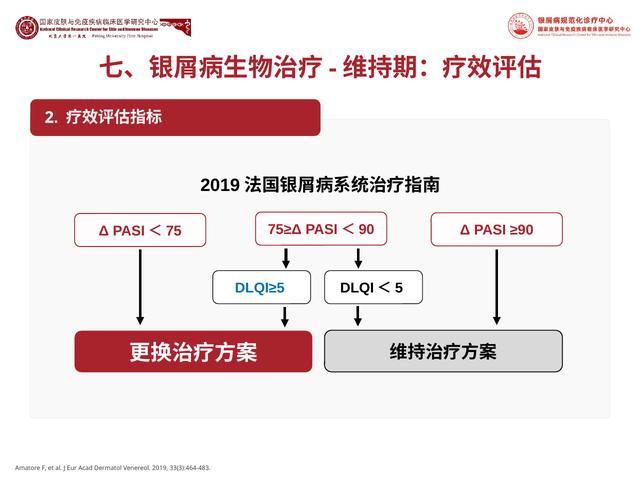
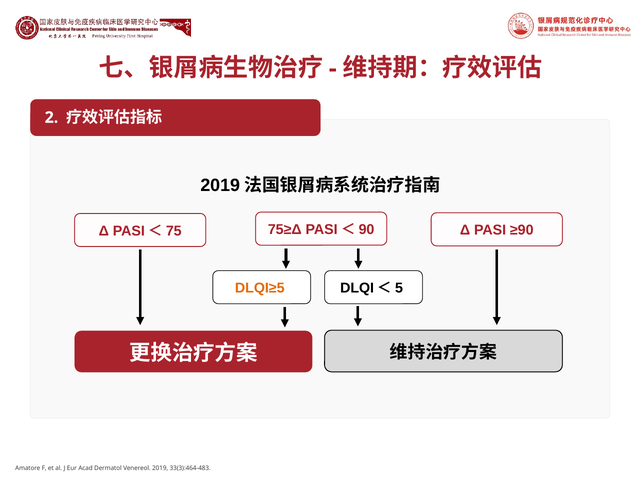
DLQI≥5 colour: blue -> orange (260, 288)
